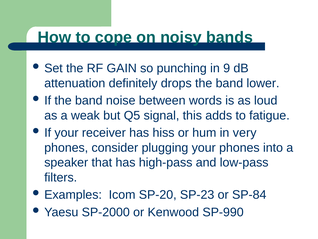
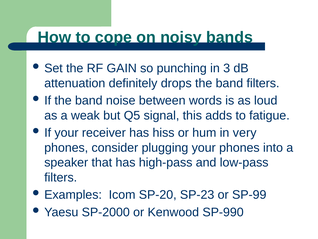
9: 9 -> 3 (227, 68)
band lower: lower -> filters (263, 83)
SP-84: SP-84 -> SP-99 (249, 194)
